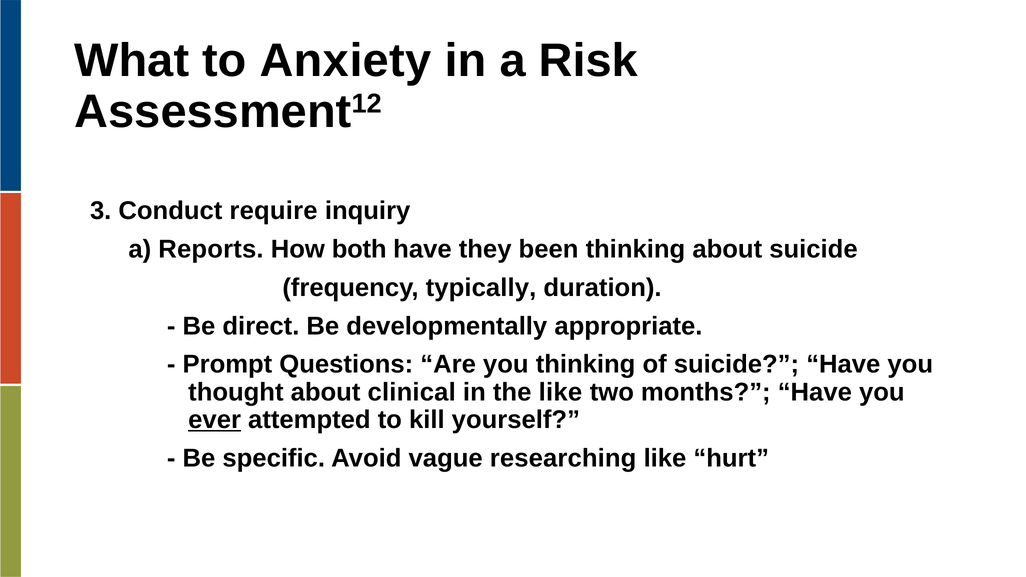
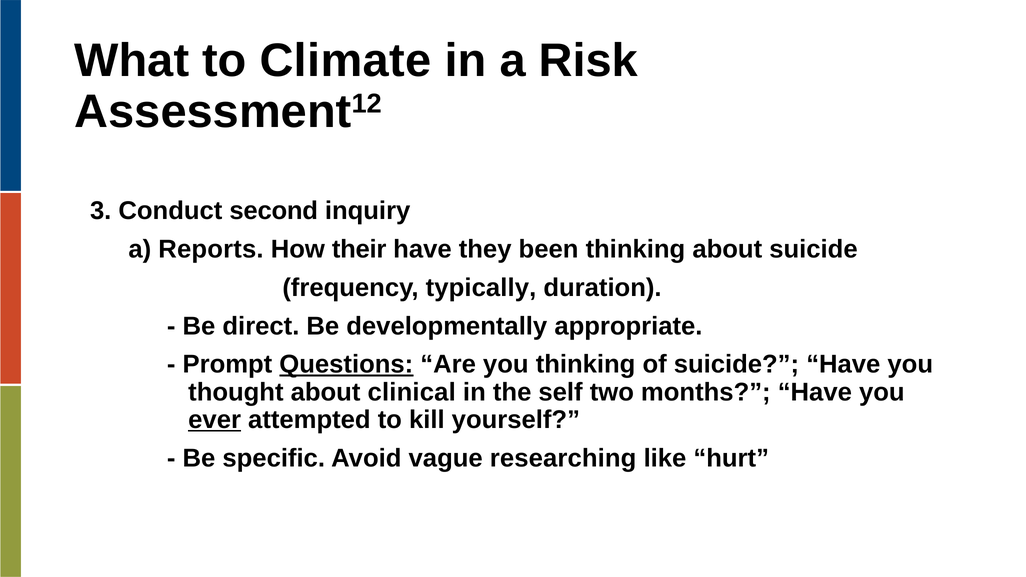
Anxiety: Anxiety -> Climate (346, 61)
require: require -> second (274, 211)
both: both -> their (359, 249)
Questions underline: none -> present (346, 365)
the like: like -> self (561, 392)
